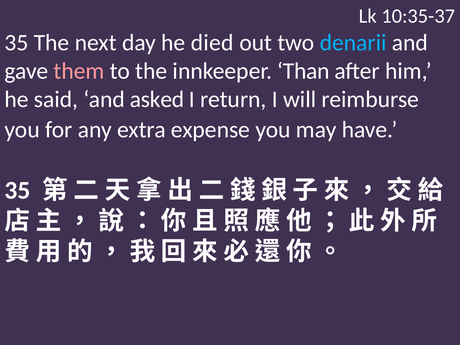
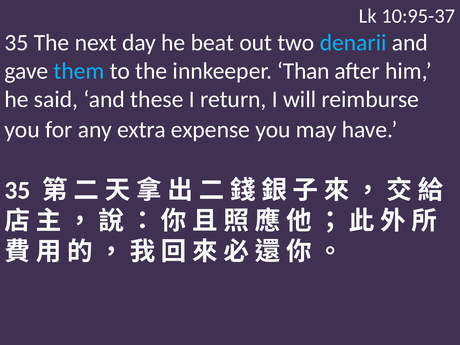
10:35-37: 10:35-37 -> 10:95-37 (418, 16)
died: died -> beat (212, 43)
them colour: pink -> light blue (79, 71)
asked: asked -> these (157, 99)
